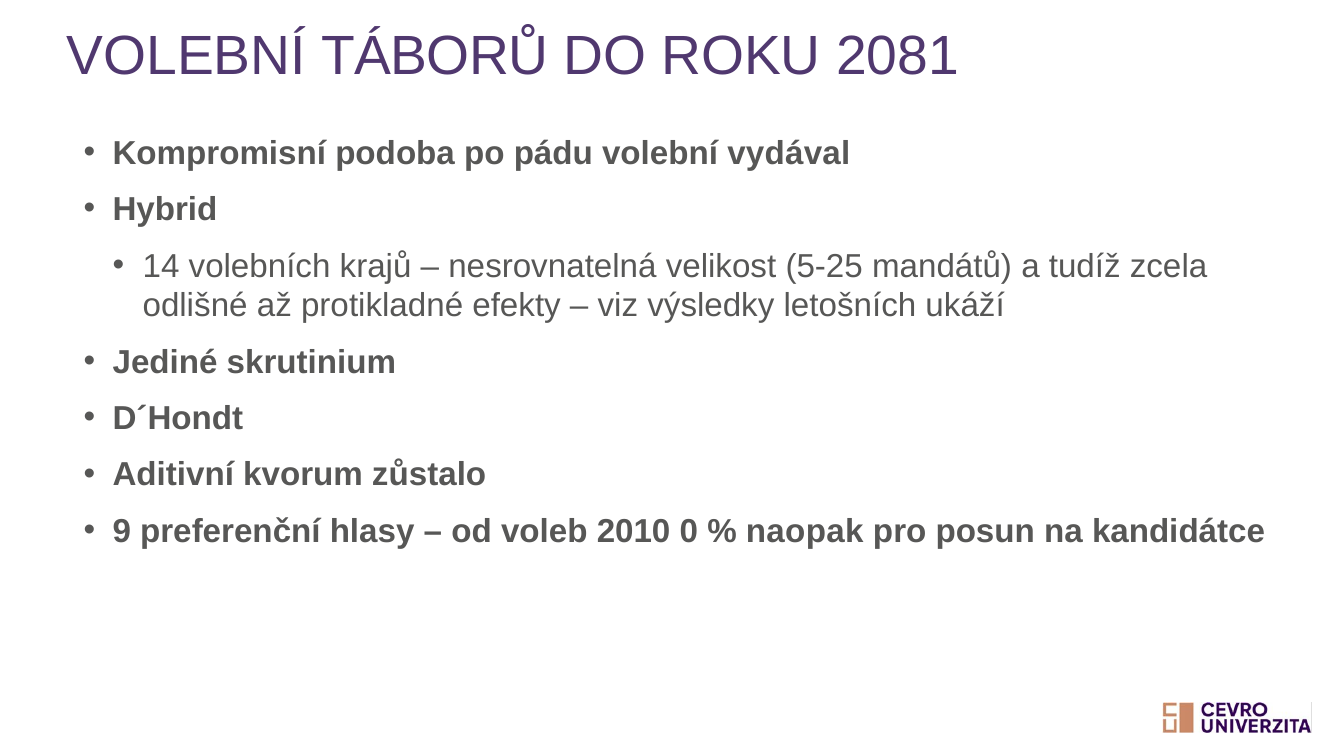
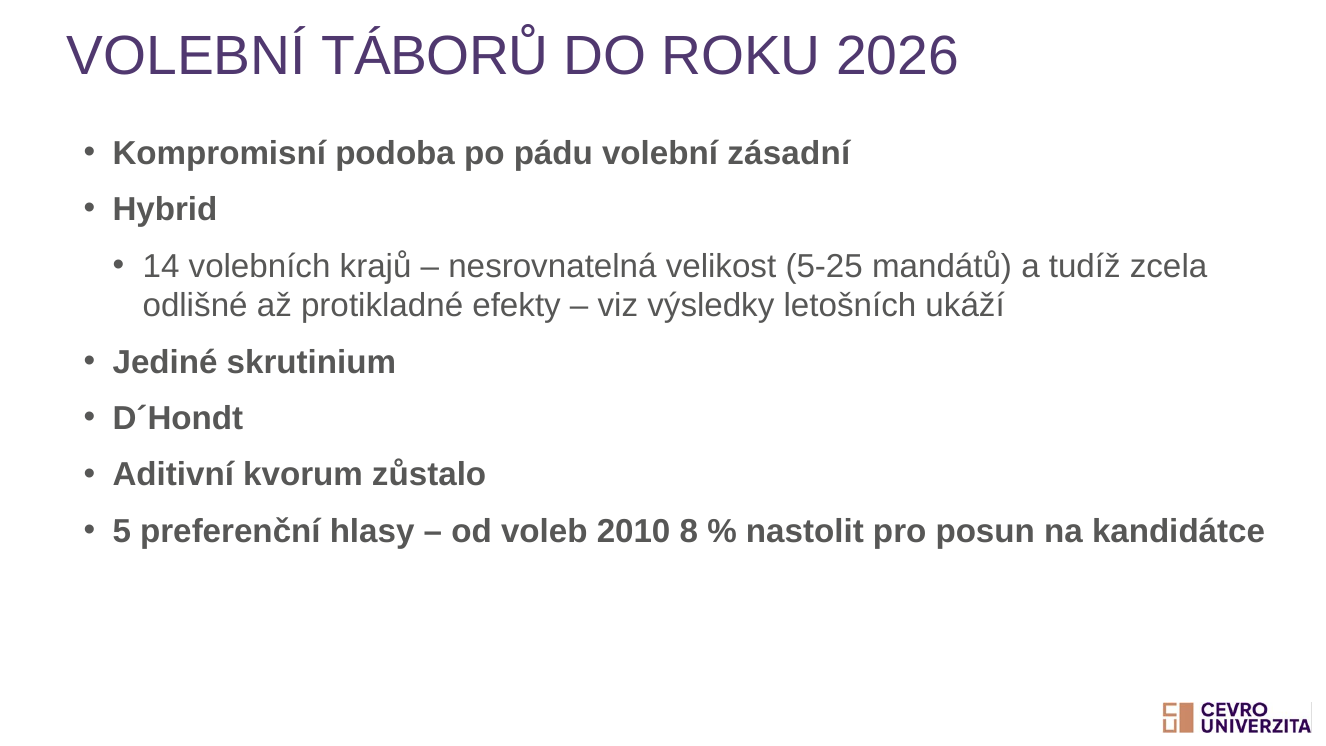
2081: 2081 -> 2026 (898, 56)
vydával: vydával -> zásadní (789, 153)
9: 9 -> 5 (122, 531)
0: 0 -> 8 (689, 531)
naopak: naopak -> nastolit (805, 531)
